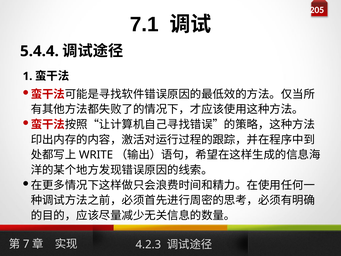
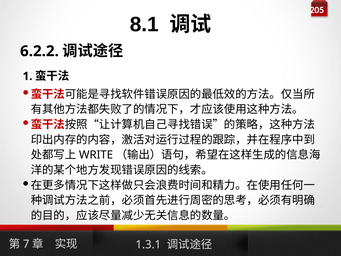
7.1: 7.1 -> 8.1 (144, 24)
5.4.4: 5.4.4 -> 6.2.2 (39, 51)
4.2.3: 4.2.3 -> 1.3.1 (148, 244)
